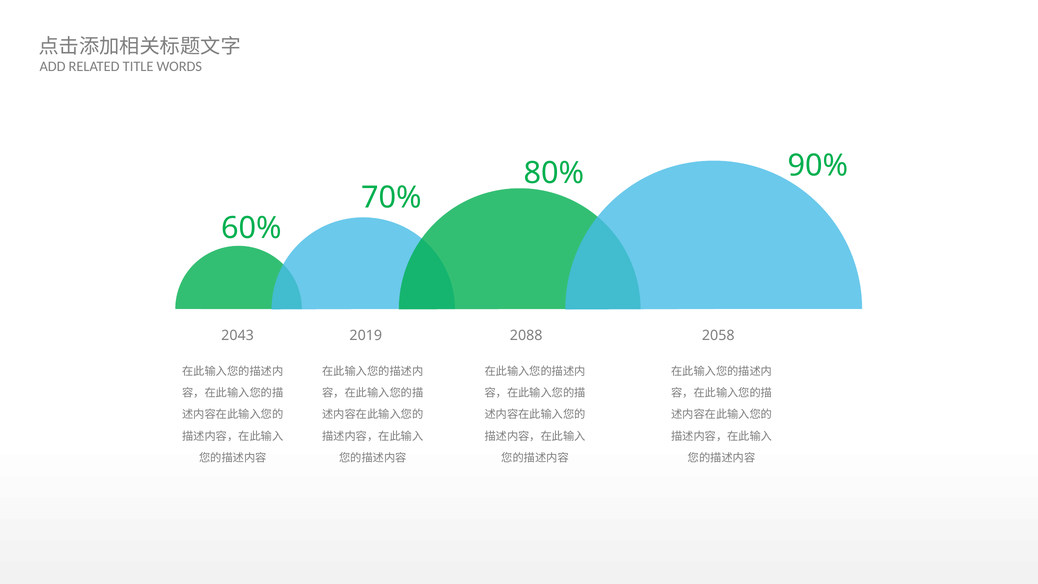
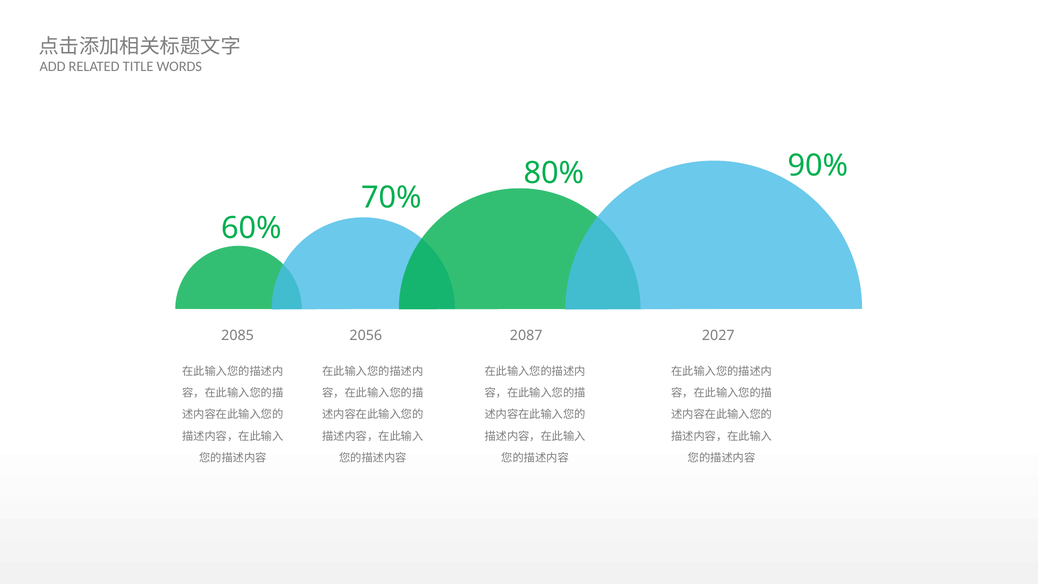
2043: 2043 -> 2085 (238, 336)
2019: 2019 -> 2056 (366, 336)
2088: 2088 -> 2087 (526, 336)
2058: 2058 -> 2027 (718, 336)
